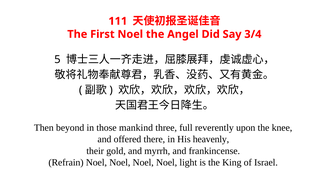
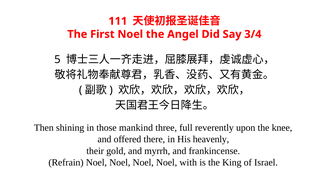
beyond: beyond -> shining (70, 128)
light: light -> with (188, 162)
